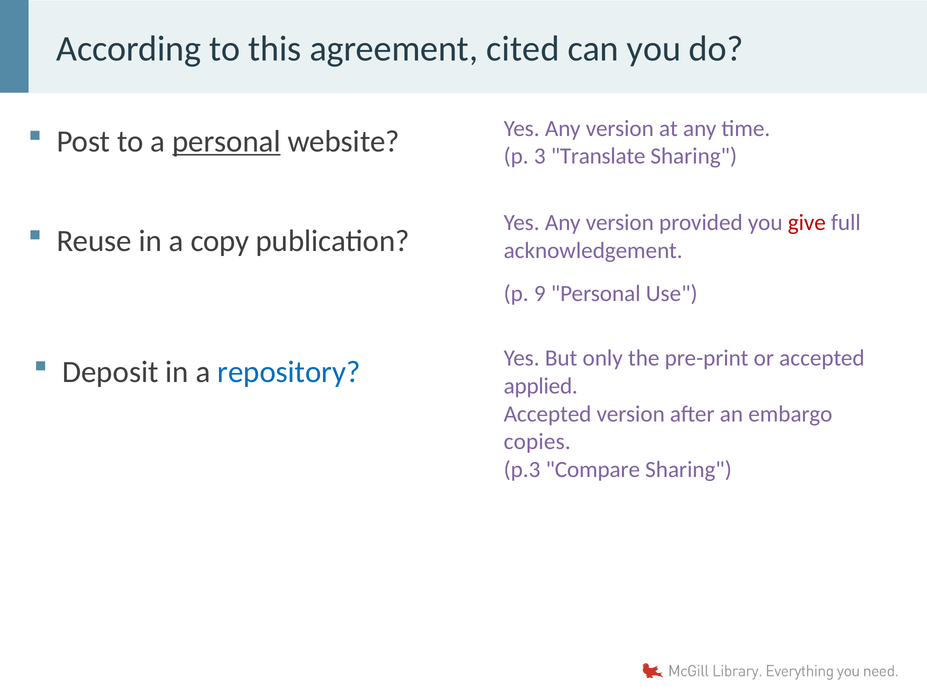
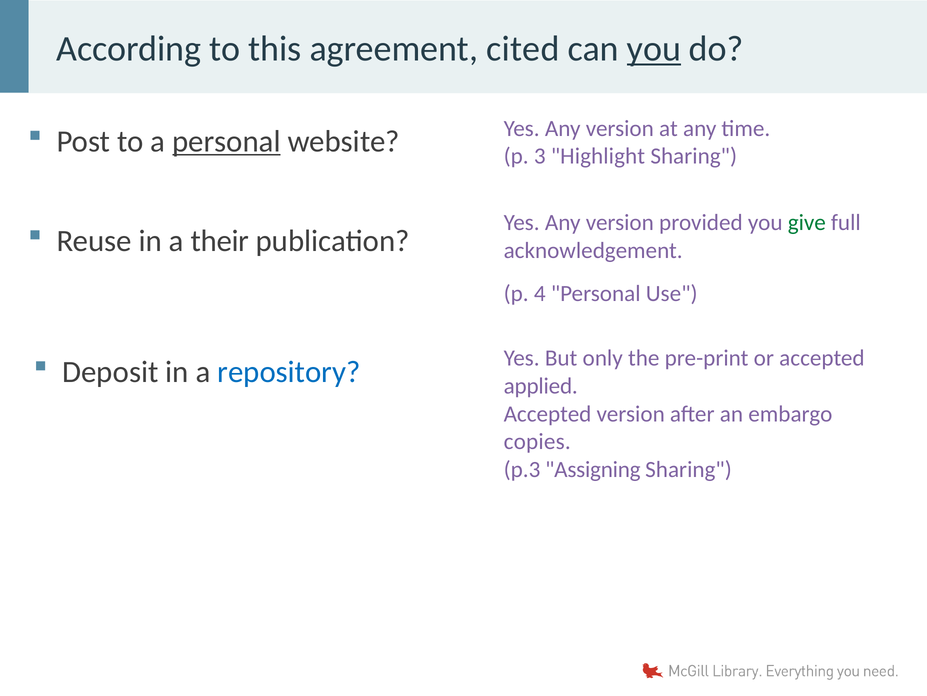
you underline: none -> present (654, 49)
Translate: Translate -> Highlight (598, 156)
give colour: red -> green (807, 222)
copy: copy -> their (220, 241)
9: 9 -> 4 (540, 293)
Compare: Compare -> Assigning (593, 469)
